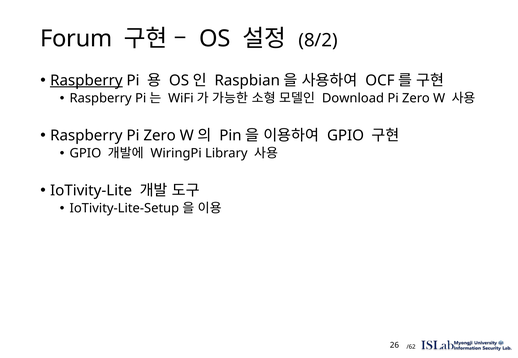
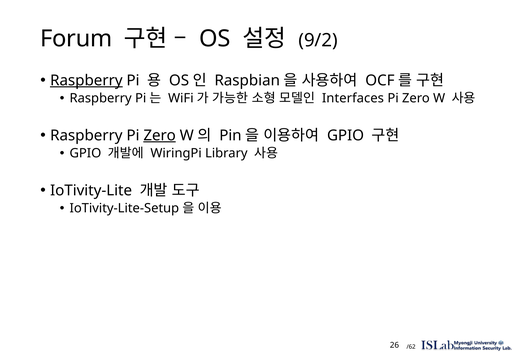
8/2: 8/2 -> 9/2 (318, 40)
Download: Download -> Interfaces (353, 98)
Zero underline: none -> present (160, 136)
